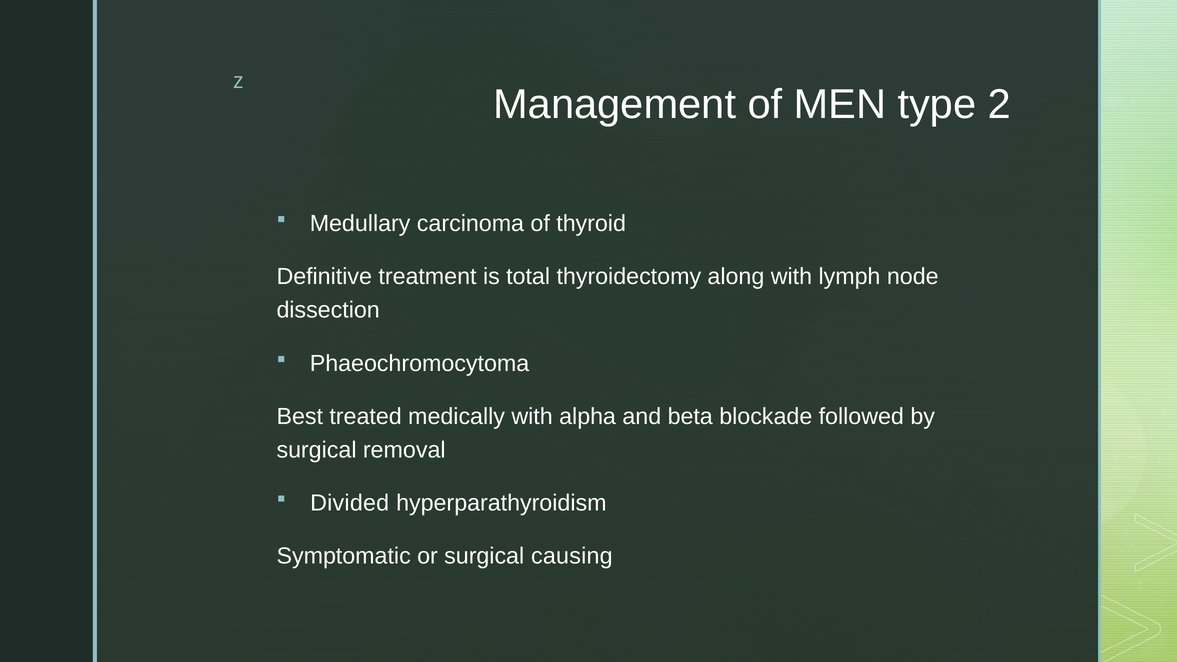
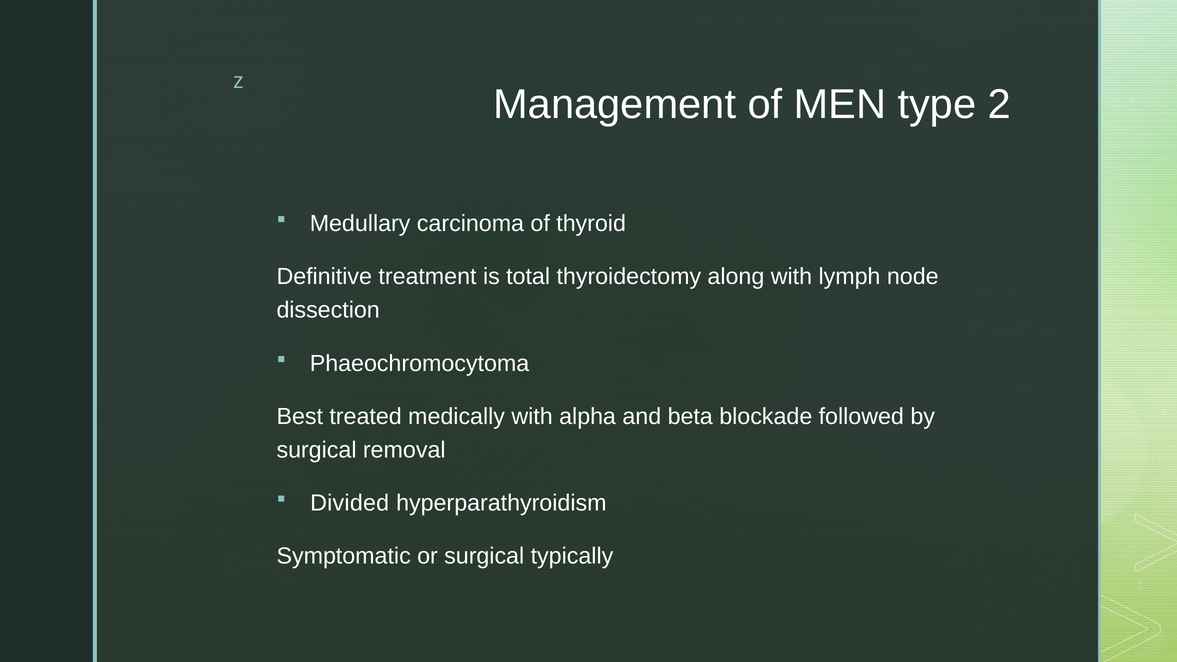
causing: causing -> typically (572, 556)
